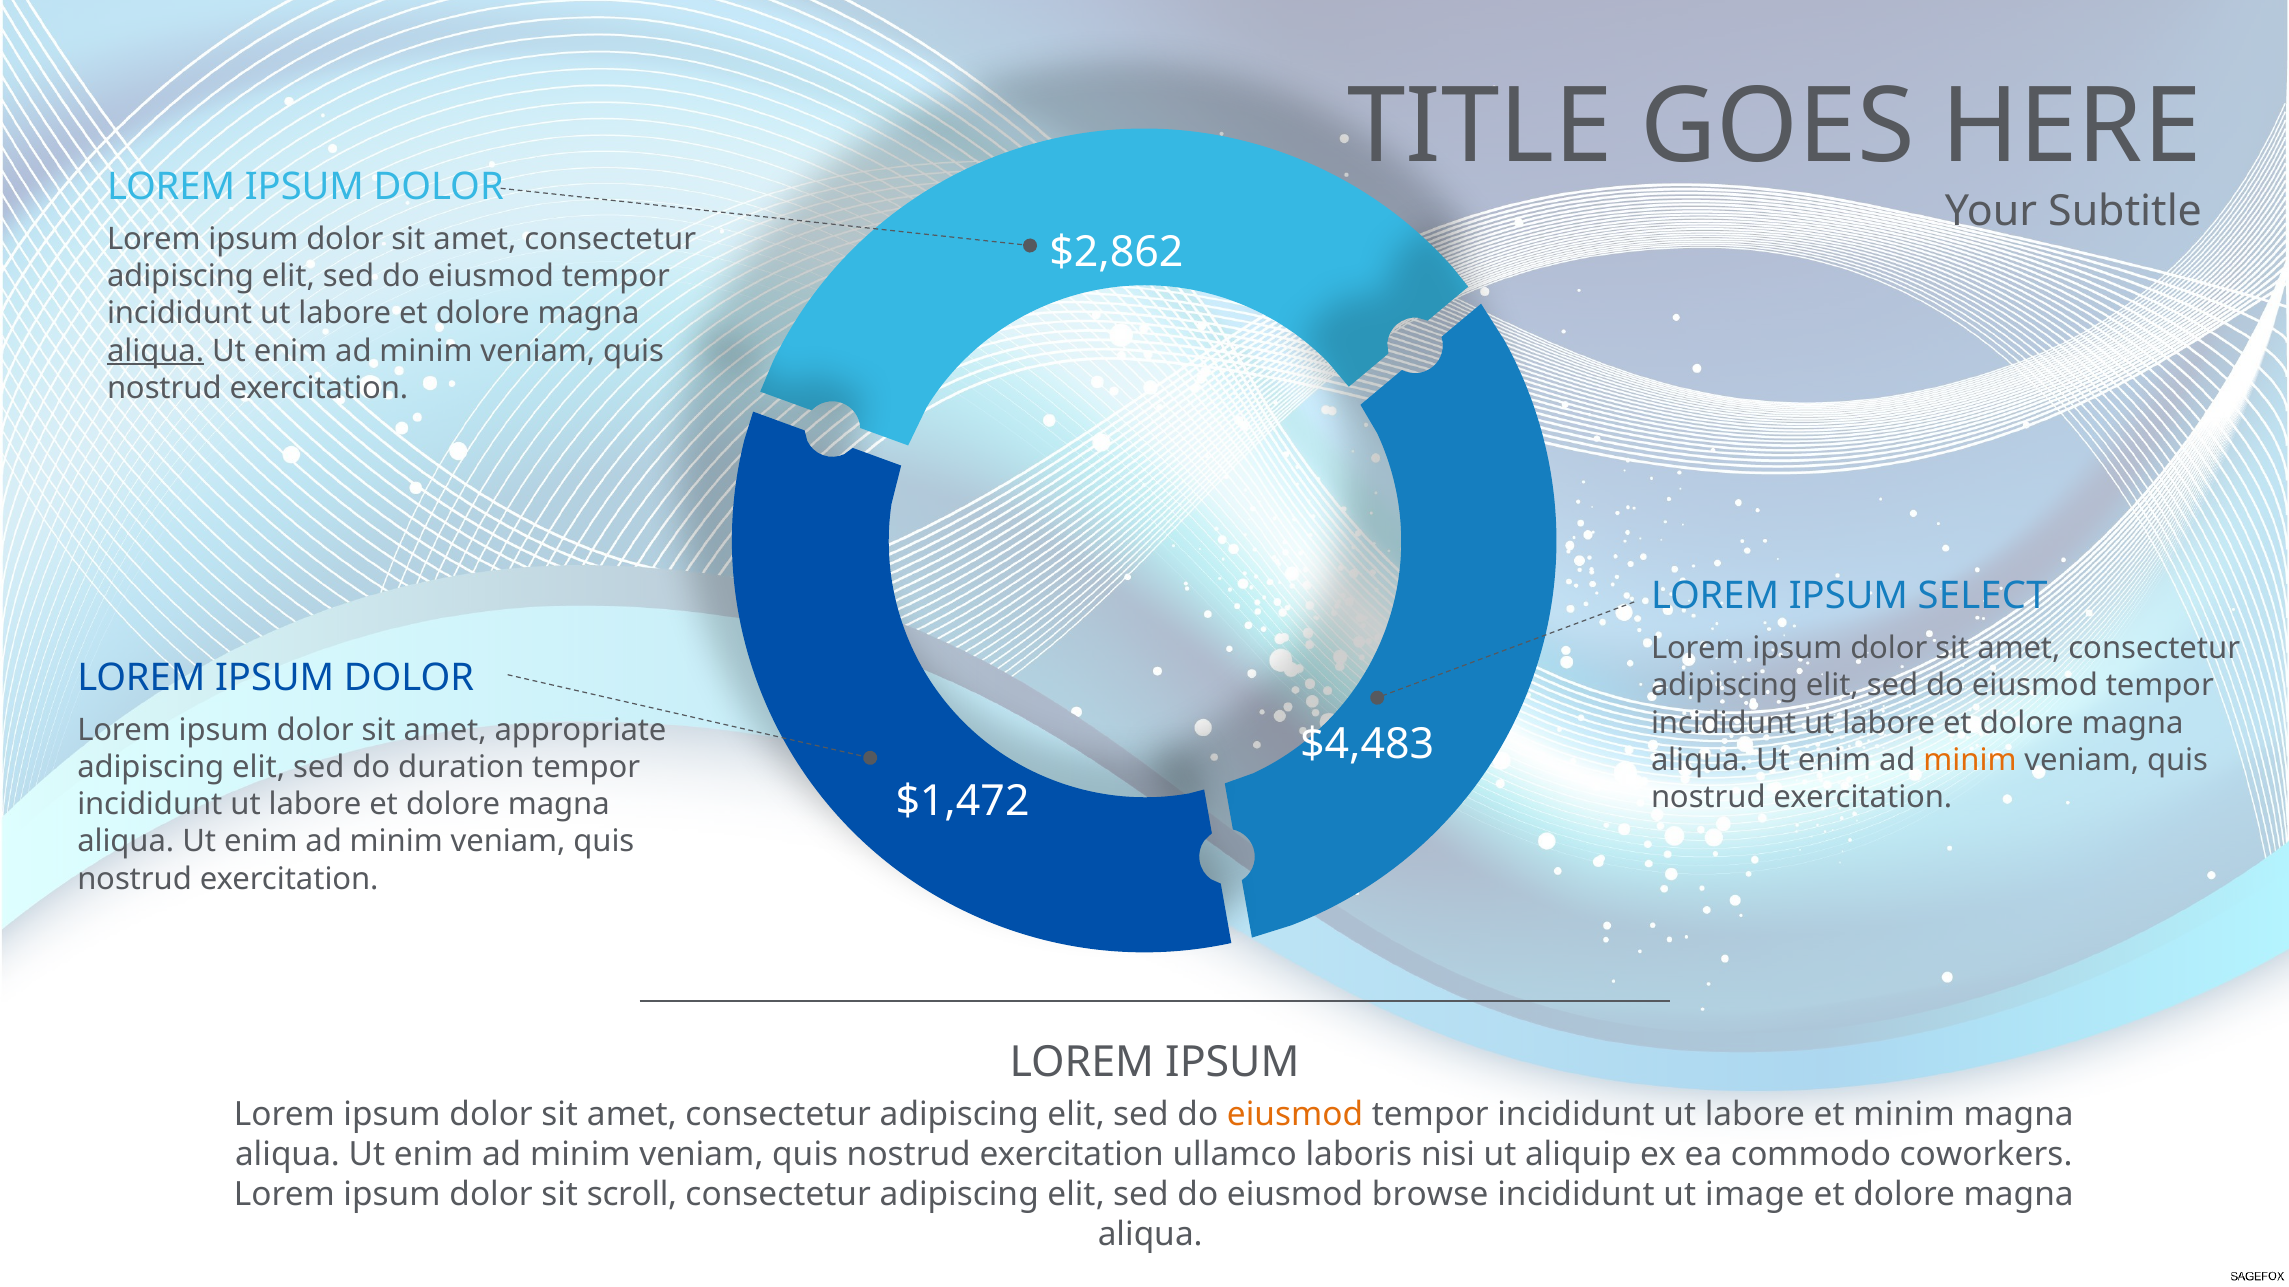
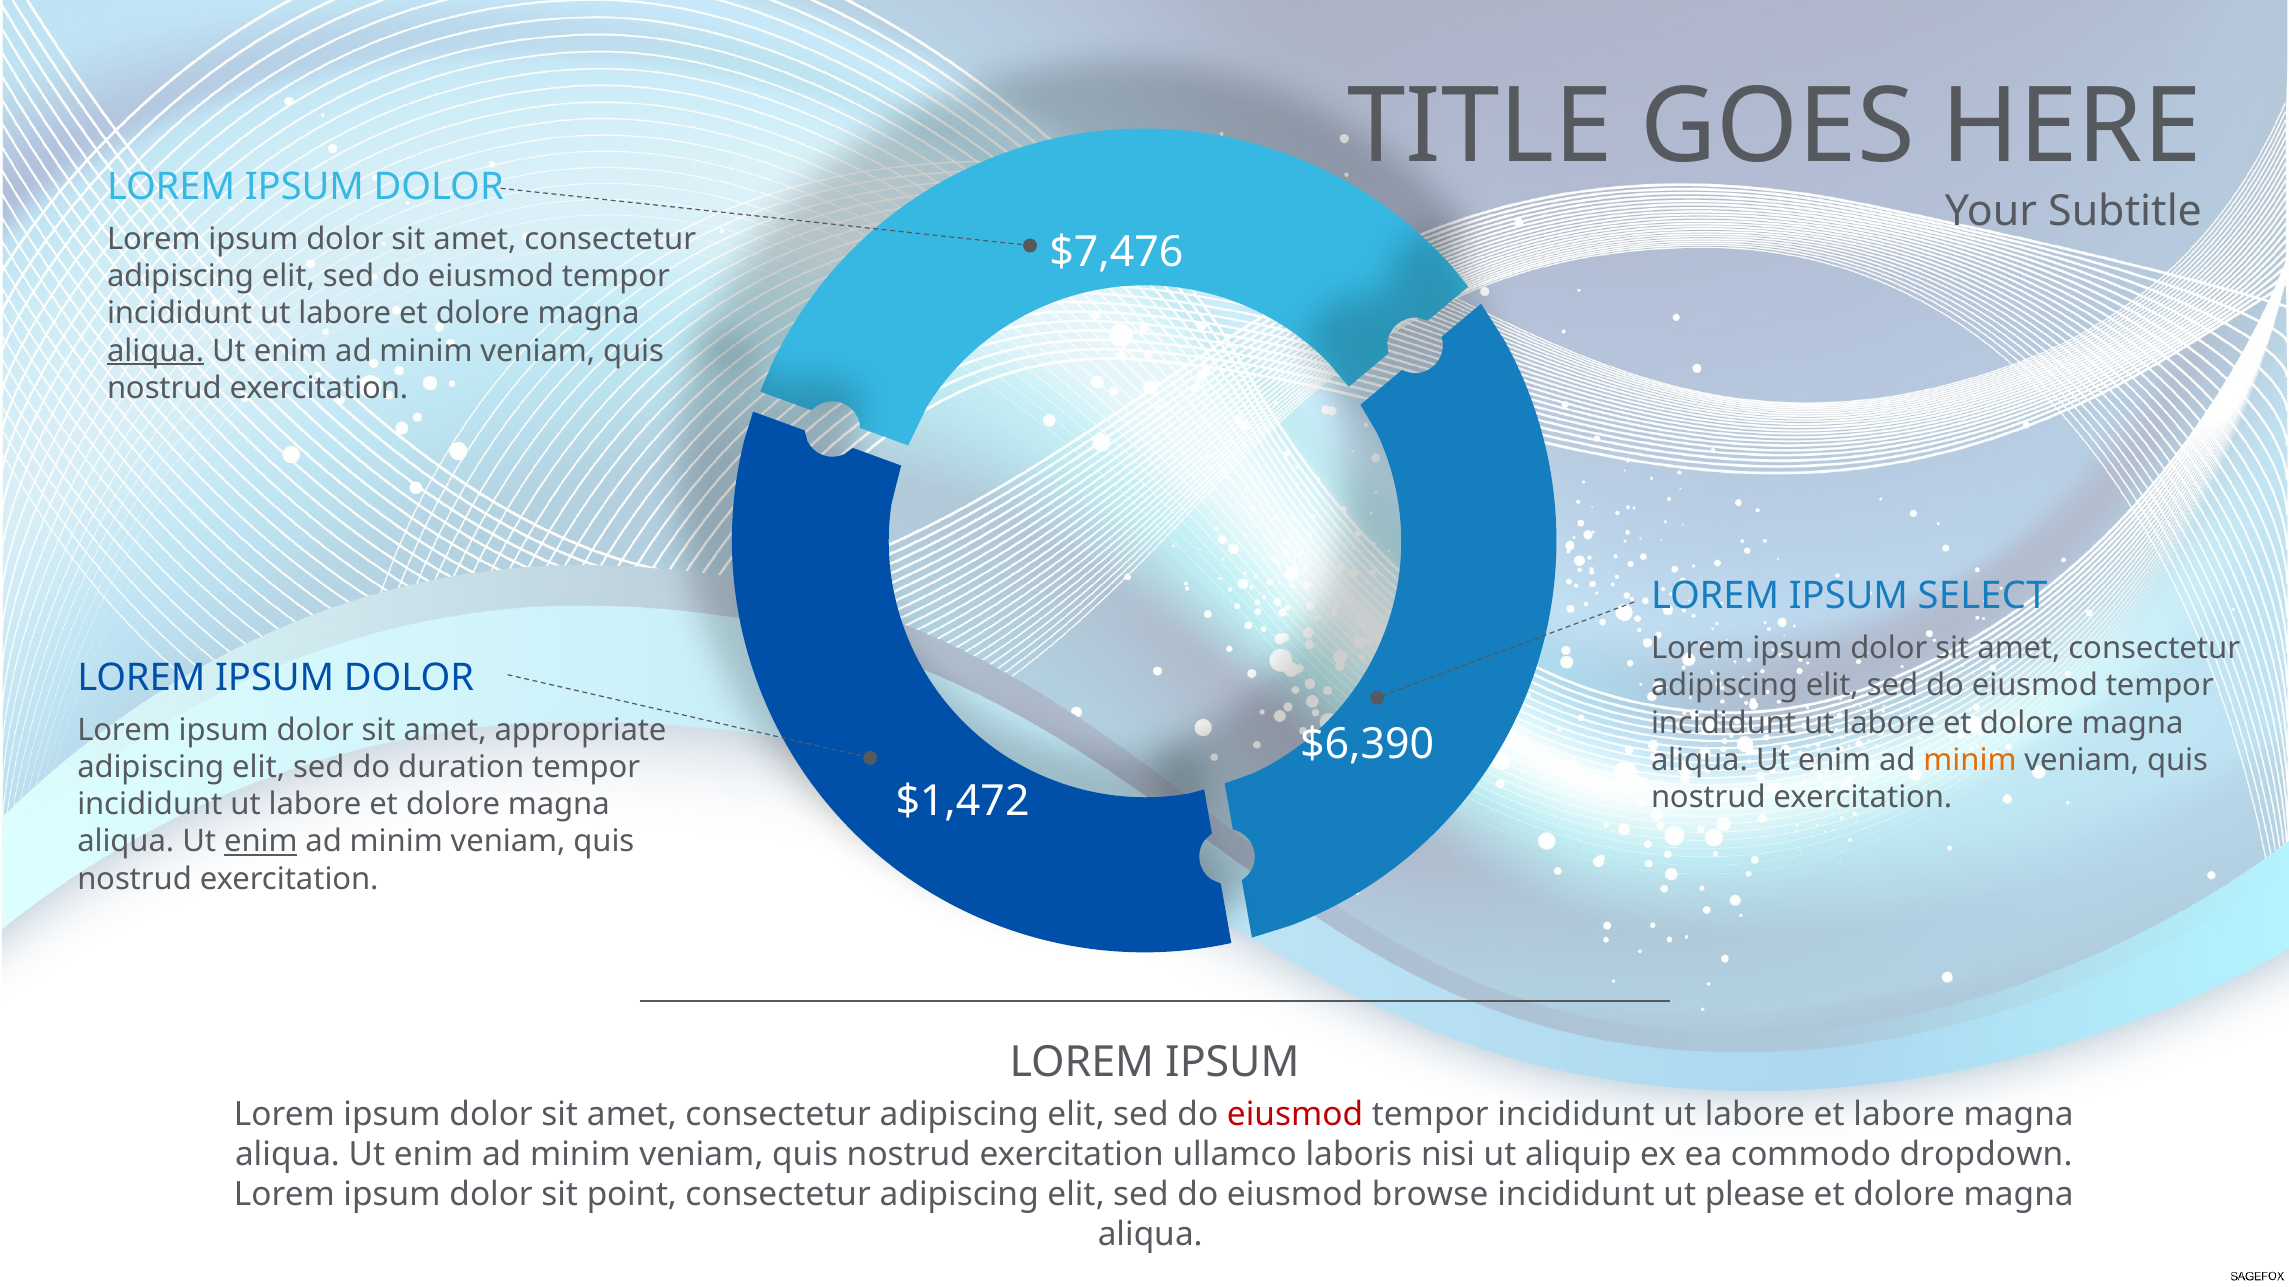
$2,862: $2,862 -> $7,476 (1116, 252)
$4,483: $4,483 -> $6,390 (1367, 744)
enim underline: none -> present (261, 842)
eiusmod colour: orange -> red (1295, 1115)
et minim: minim -> labore (1904, 1115)
coworkers: coworkers -> dropdown (1986, 1155)
scroll: scroll -> point (632, 1195)
image: image -> please (1755, 1195)
